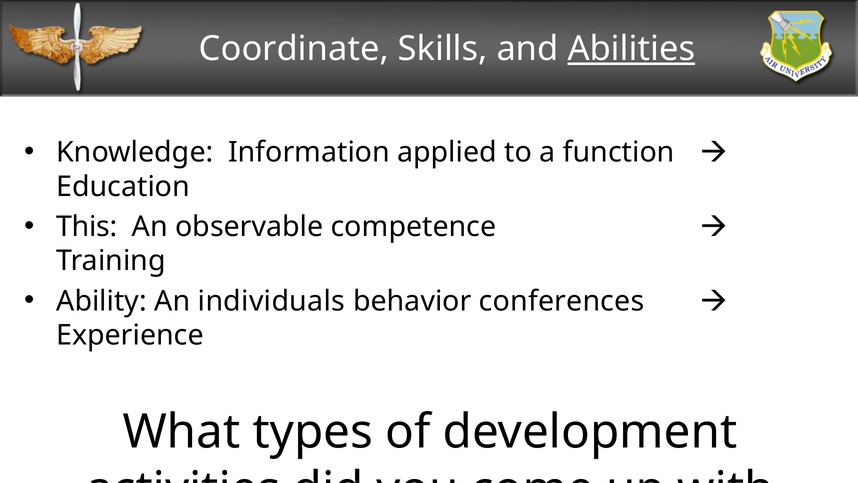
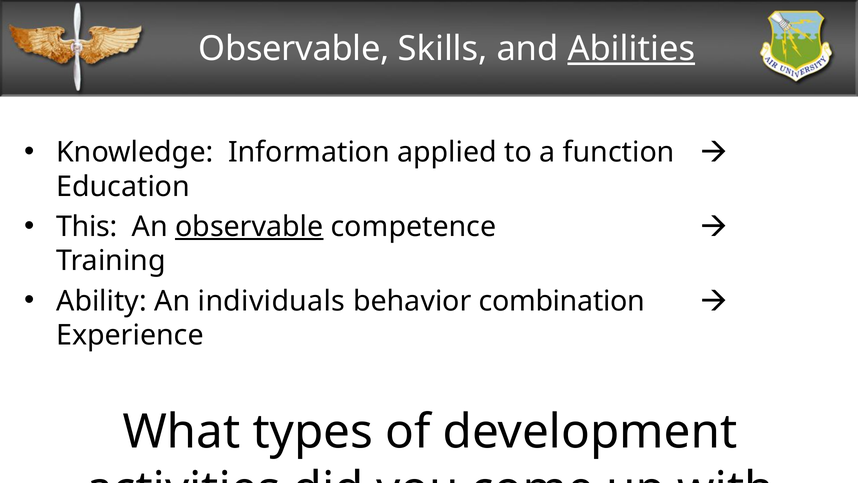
Coordinate: Coordinate -> Observable (294, 49)
observable underline: none -> present (249, 227)
conferences: conferences -> combination (562, 301)
